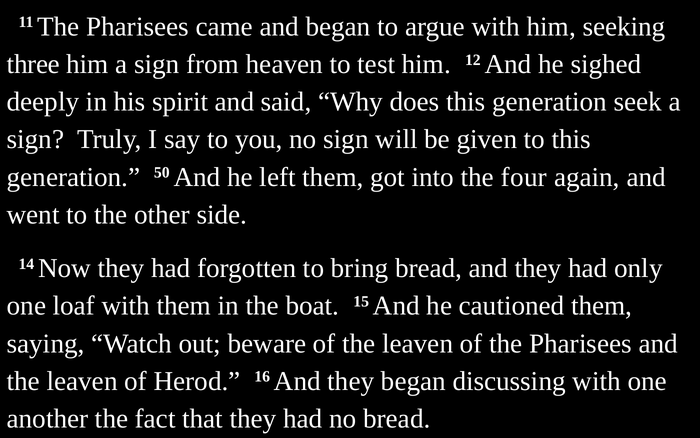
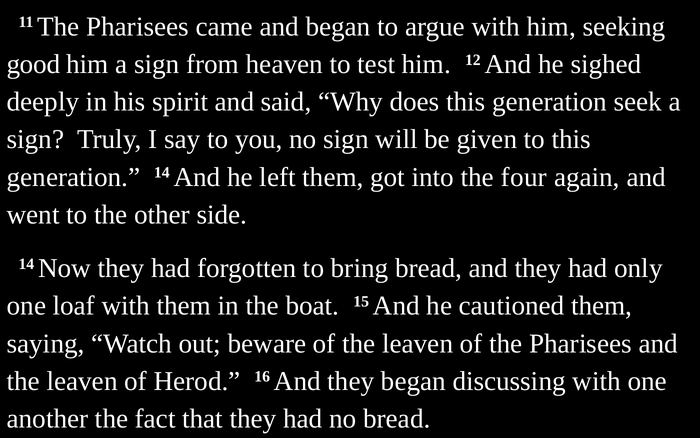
three: three -> good (33, 64)
generation 50: 50 -> 14 (162, 172)
